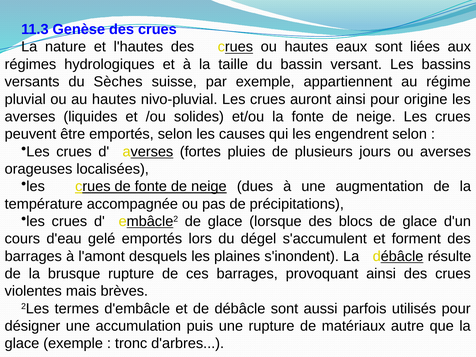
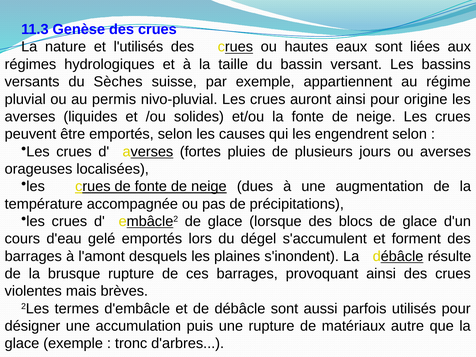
l'hautes: l'hautes -> l'utilisés (138, 47)
au hautes: hautes -> permis (114, 99)
